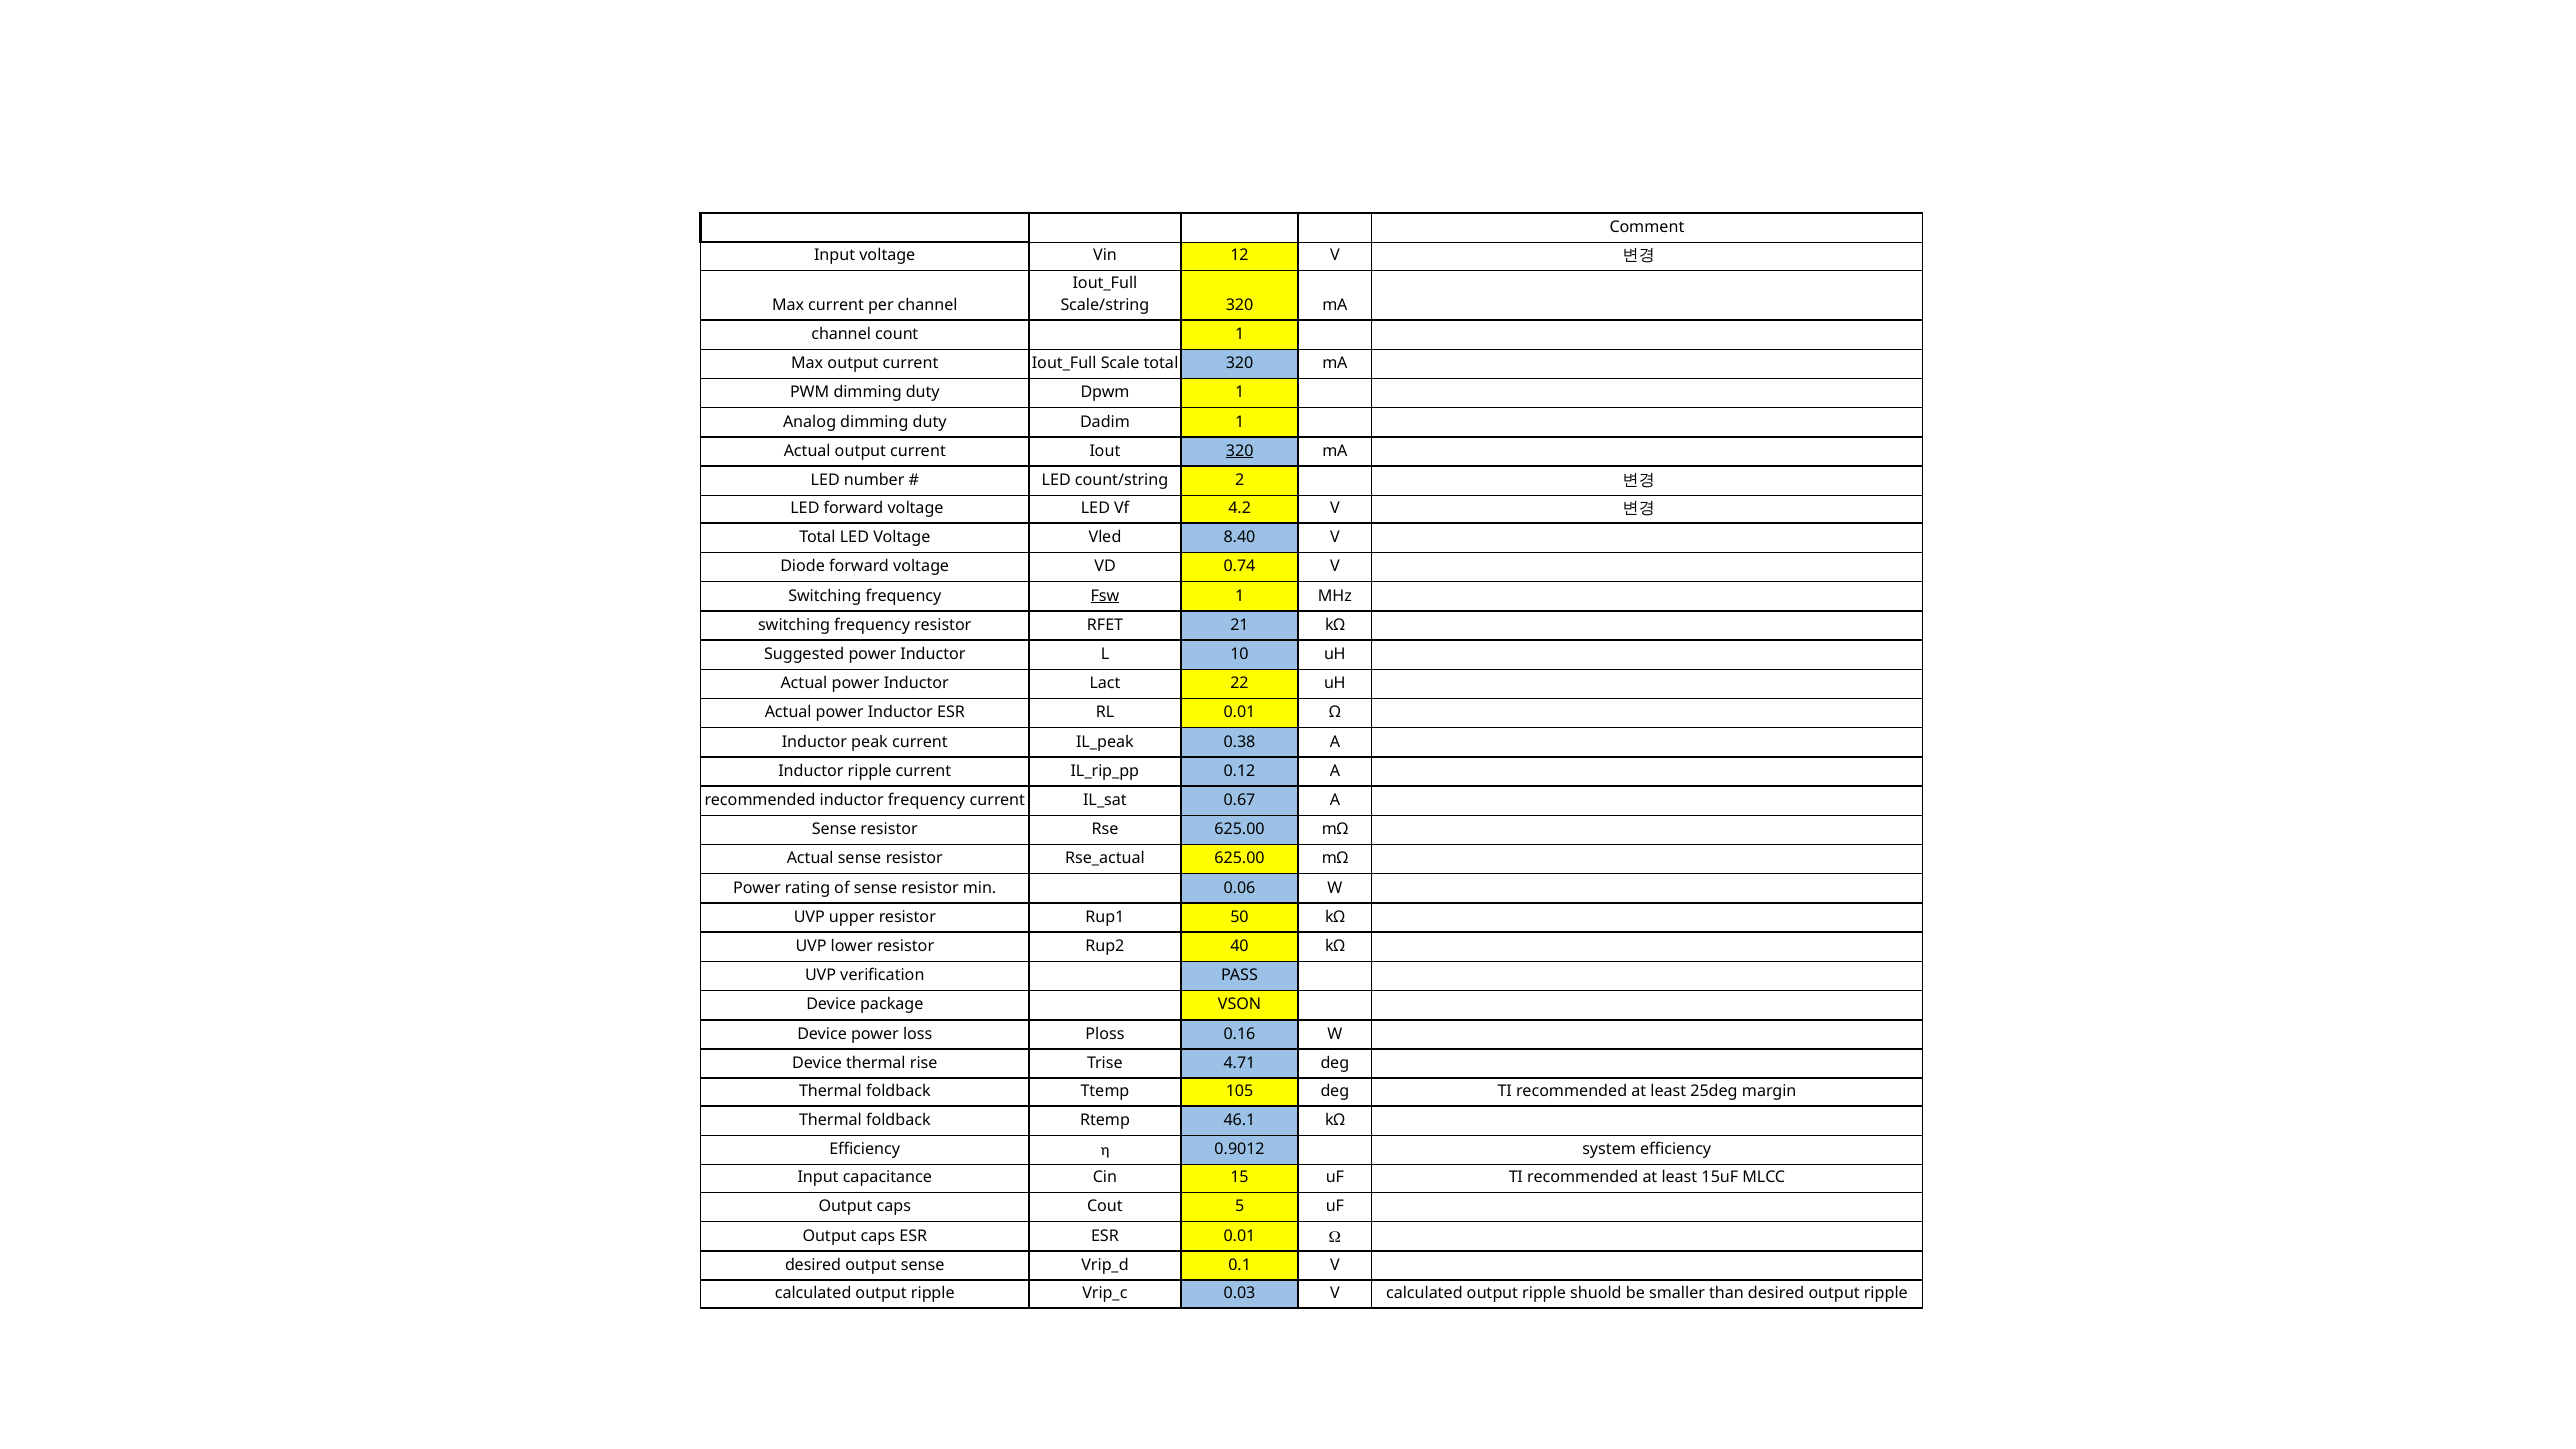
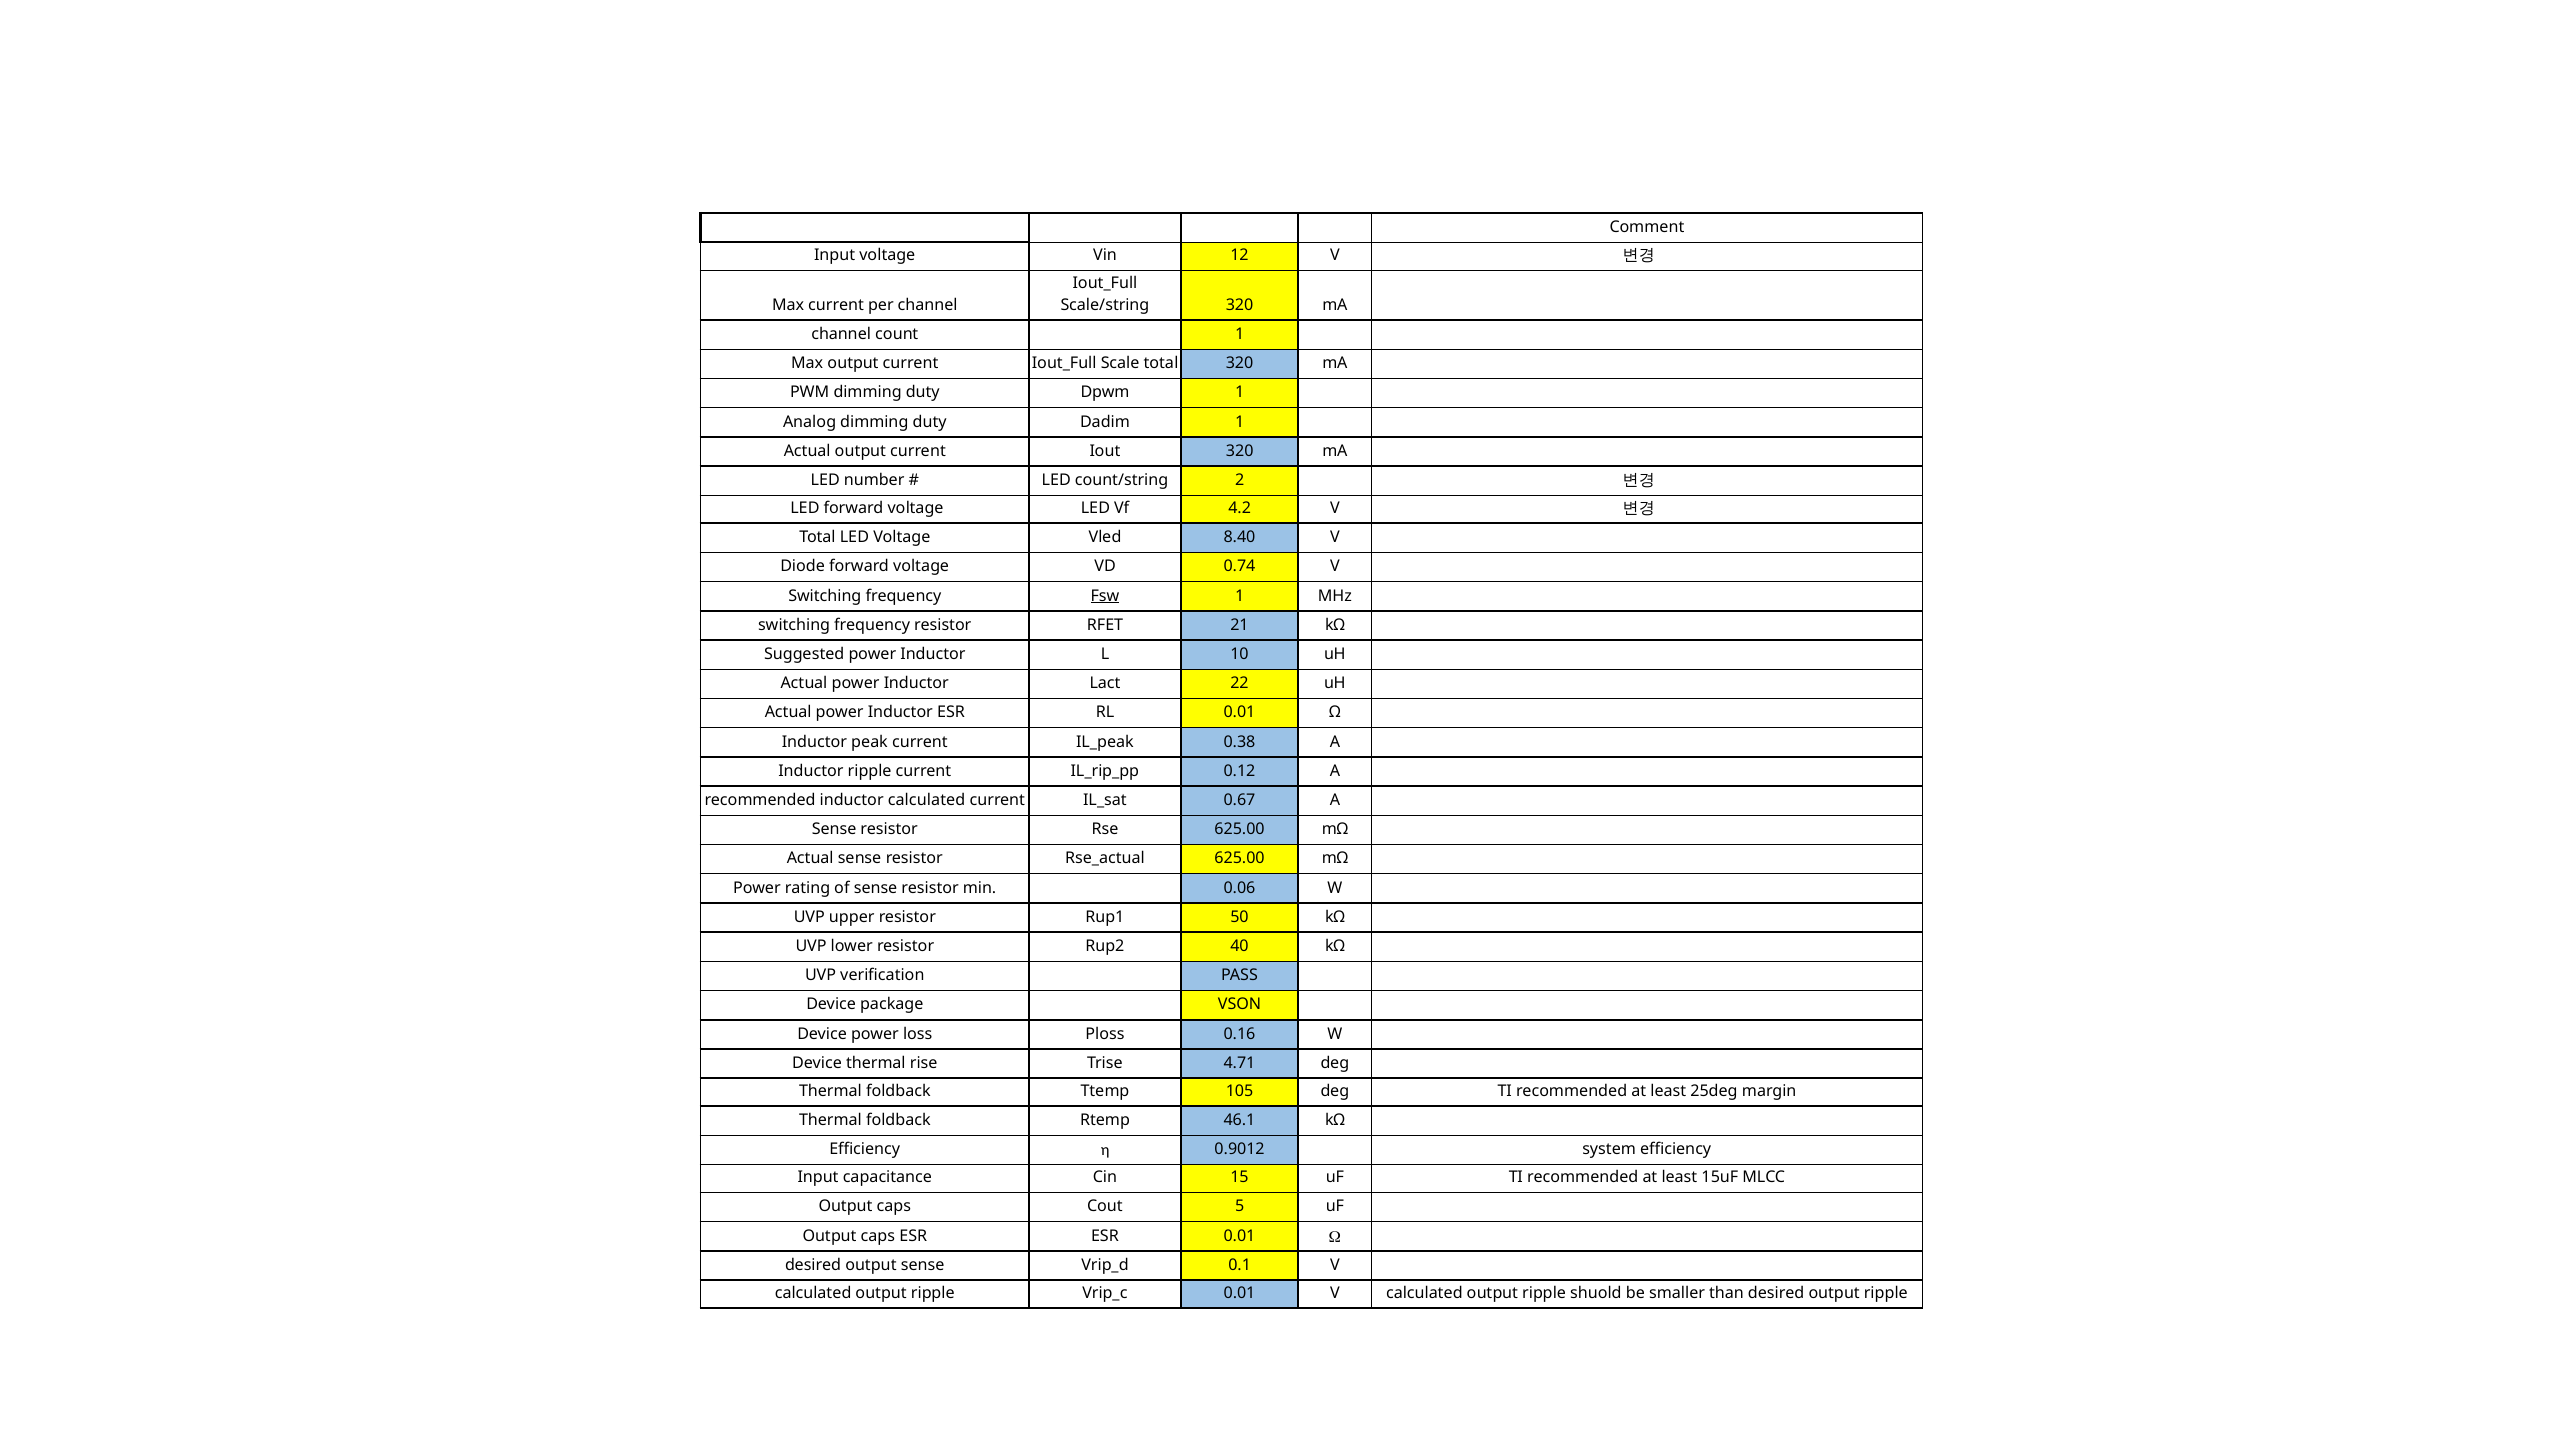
320 underline: present -> none (1240, 451)
inductor frequency: frequency -> calculated (927, 800)
0.03: 0.03 -> 0.01 (1240, 1293)
